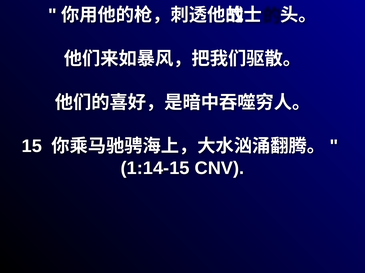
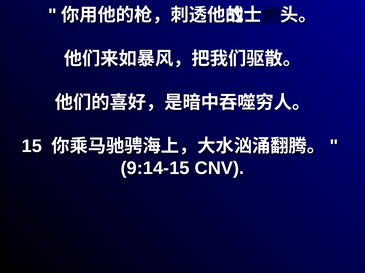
1:14-15: 1:14-15 -> 9:14-15 (155, 169)
